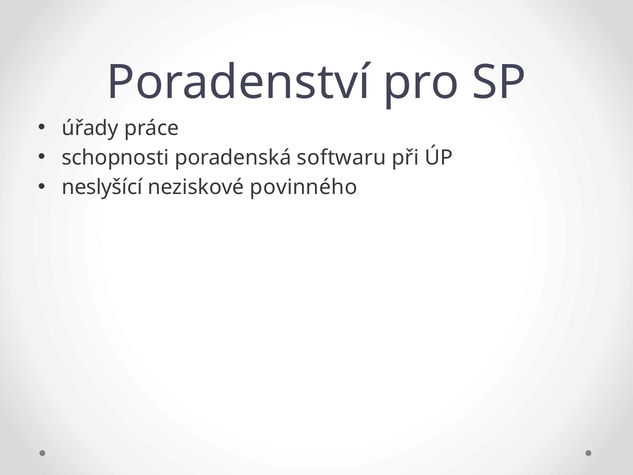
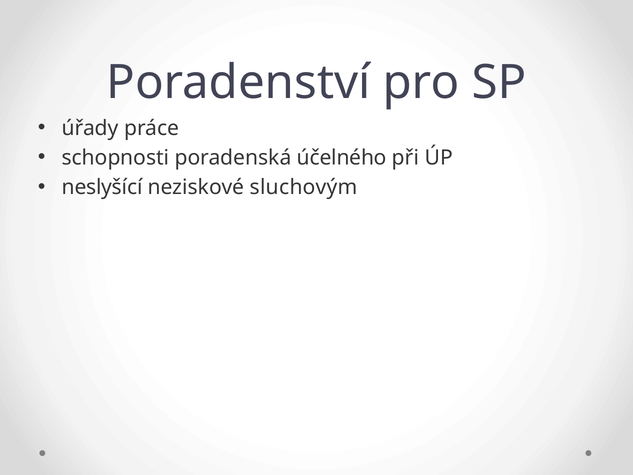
softwaru: softwaru -> účelného (342, 158)
povinného: povinného -> sluchovým (304, 187)
